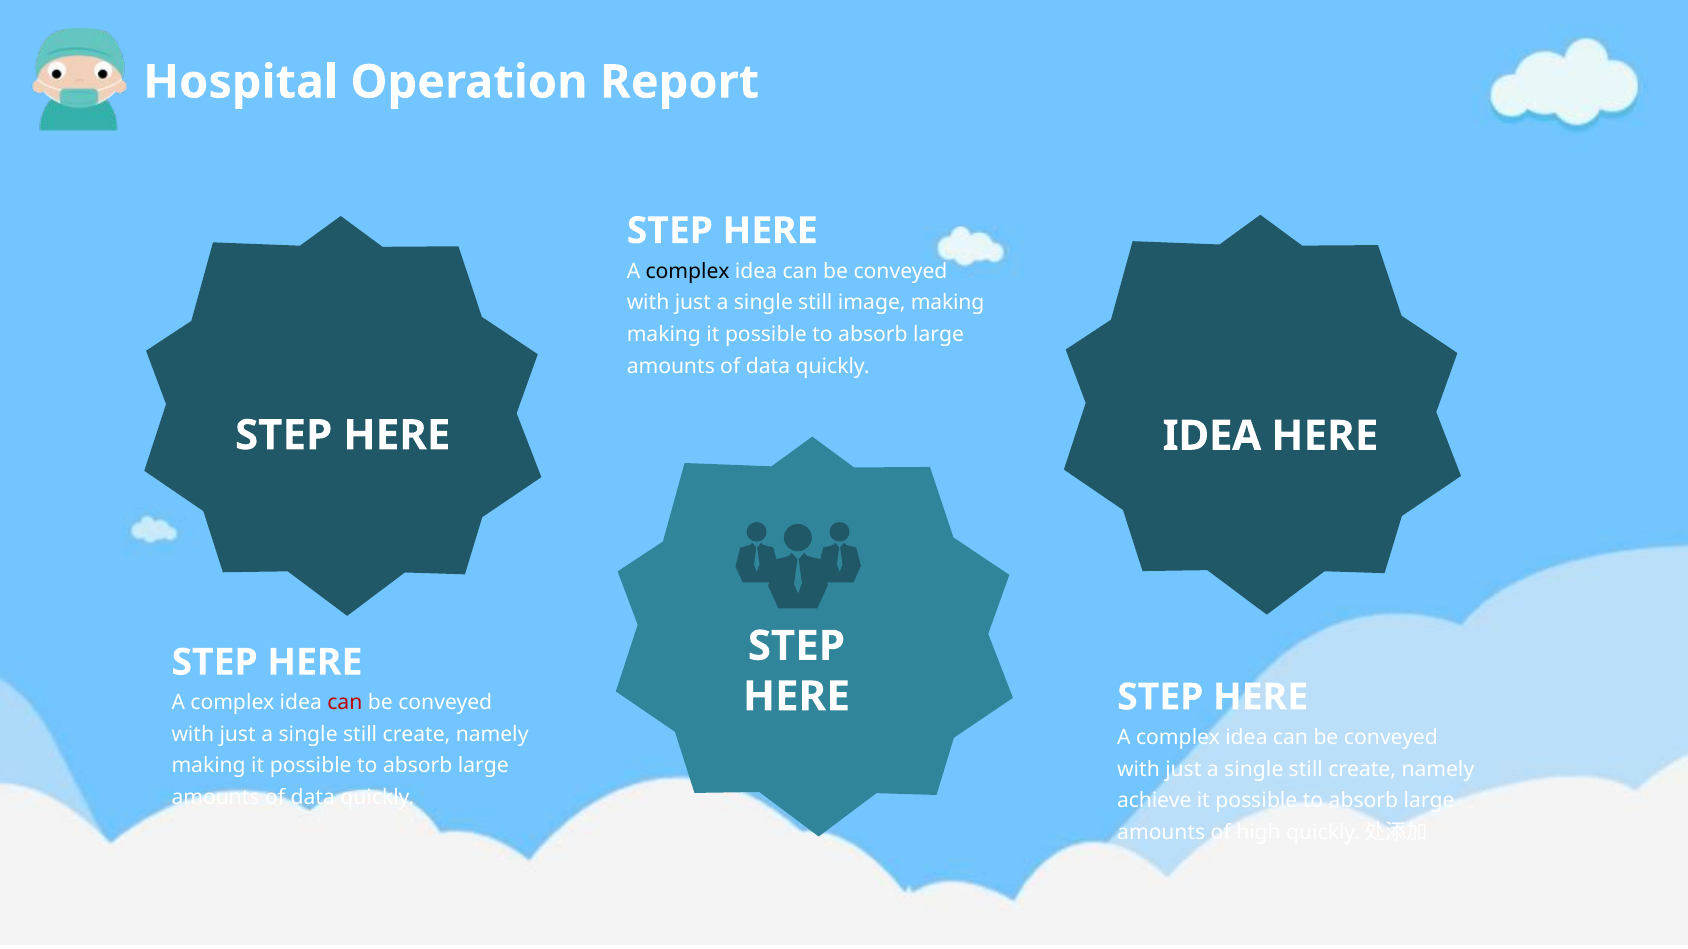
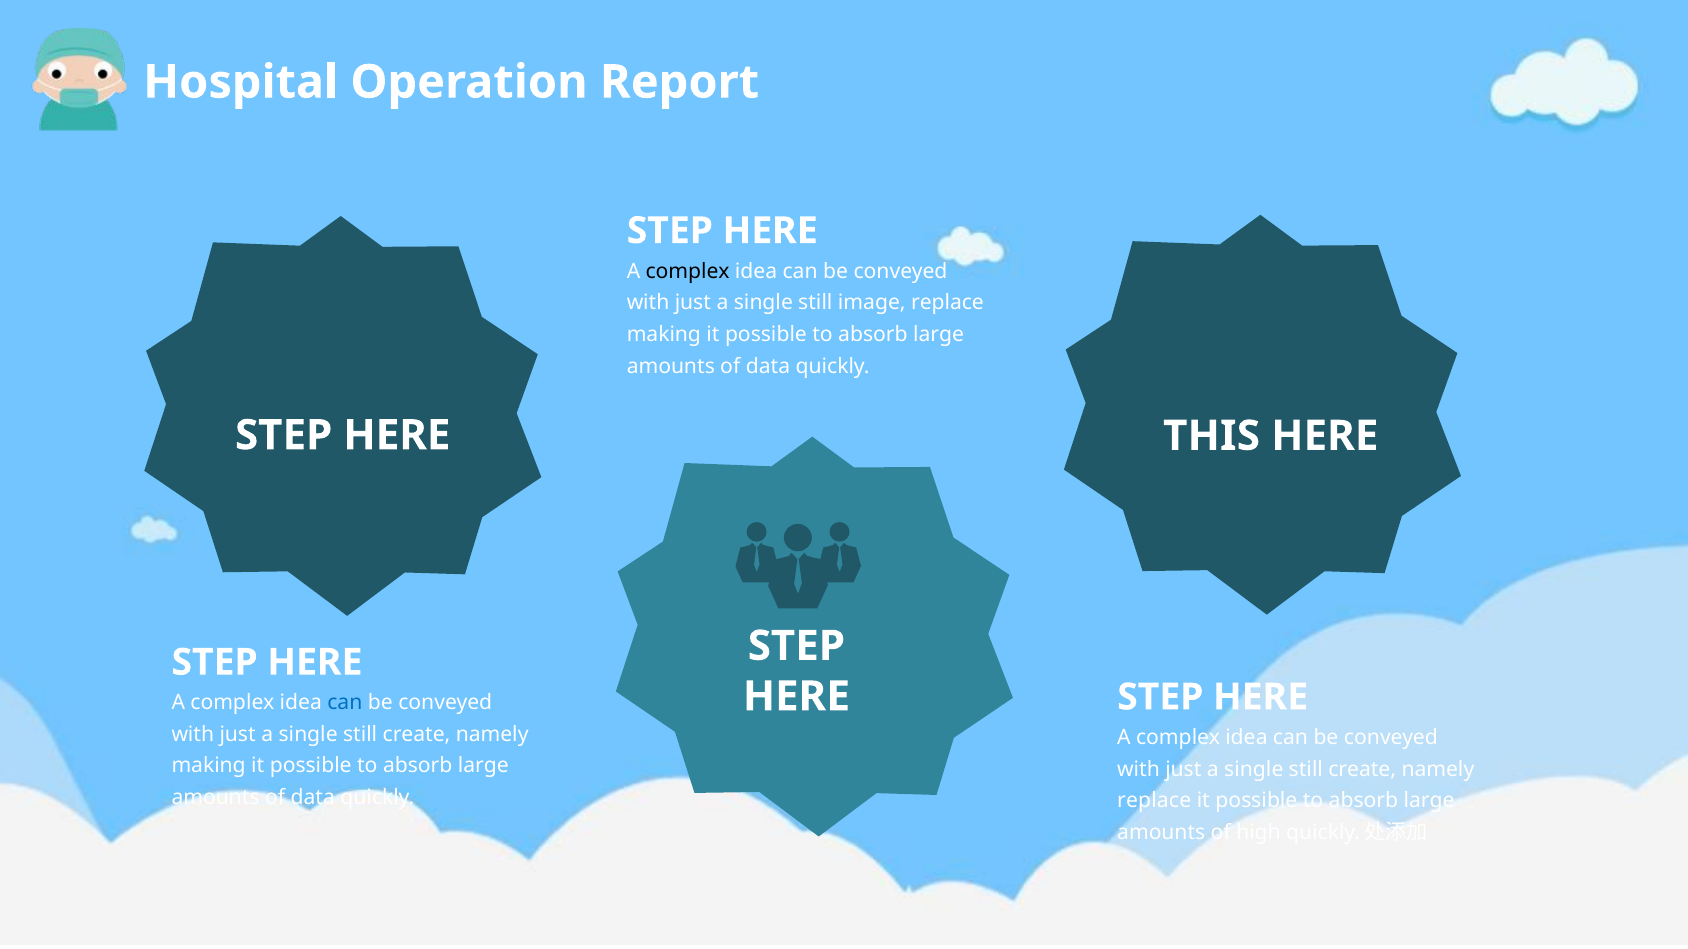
image making: making -> replace (948, 303)
IDEA: IDEA -> THIS (1212, 436)
can colour: red -> blue (345, 703)
achieve: achieve -> replace (1154, 801)
